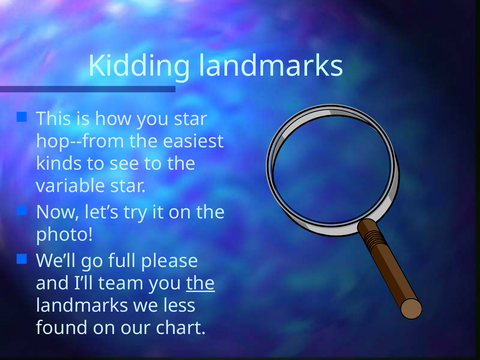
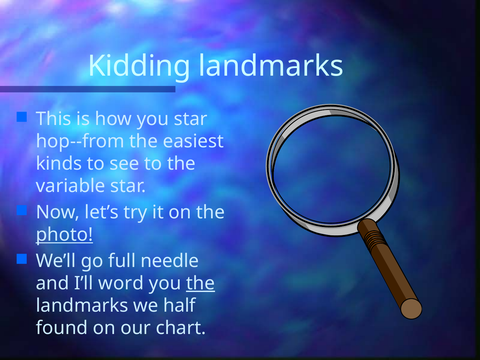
photo underline: none -> present (64, 235)
please: please -> needle (170, 261)
team: team -> word (121, 283)
less: less -> half (179, 306)
